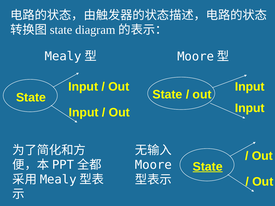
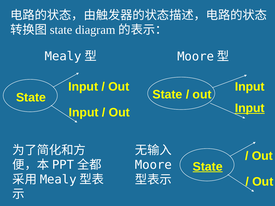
Input underline: none -> present (250, 108)
